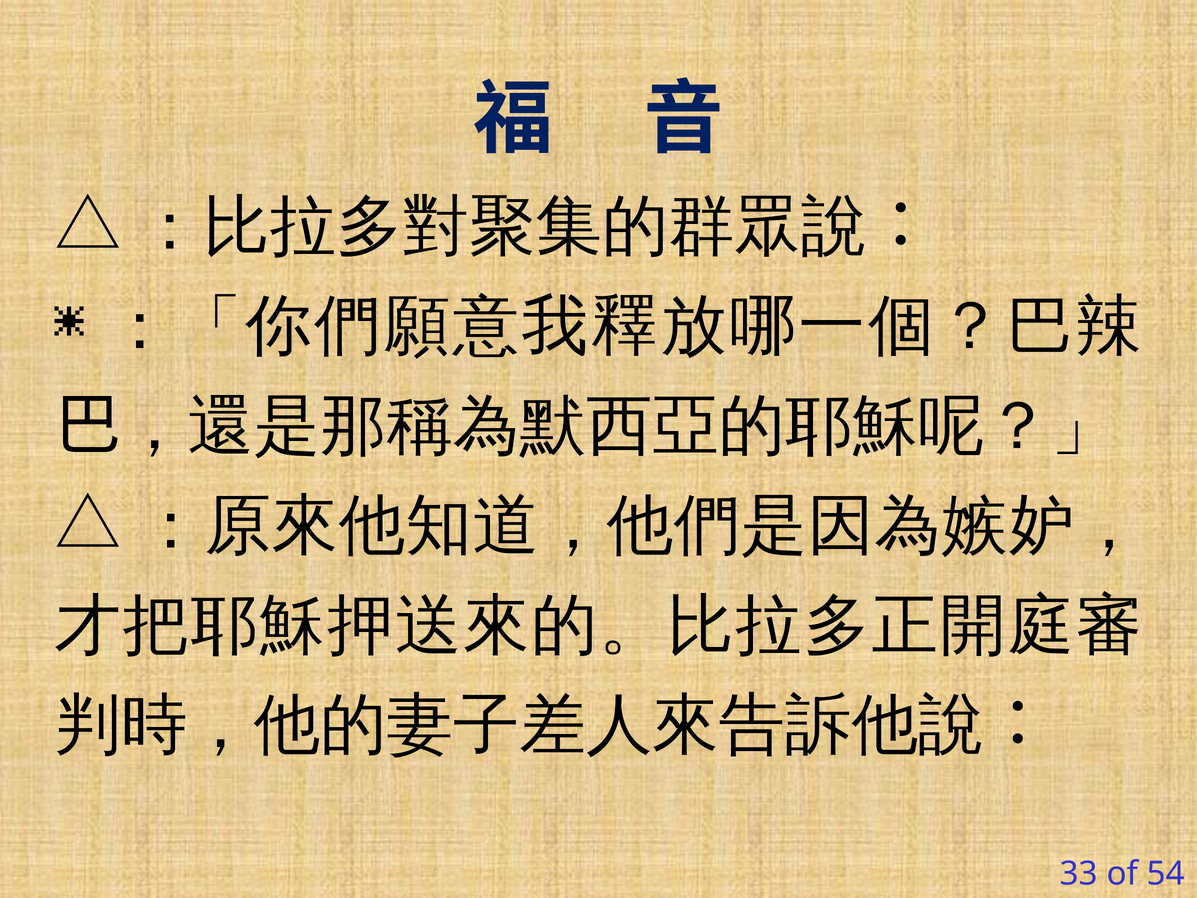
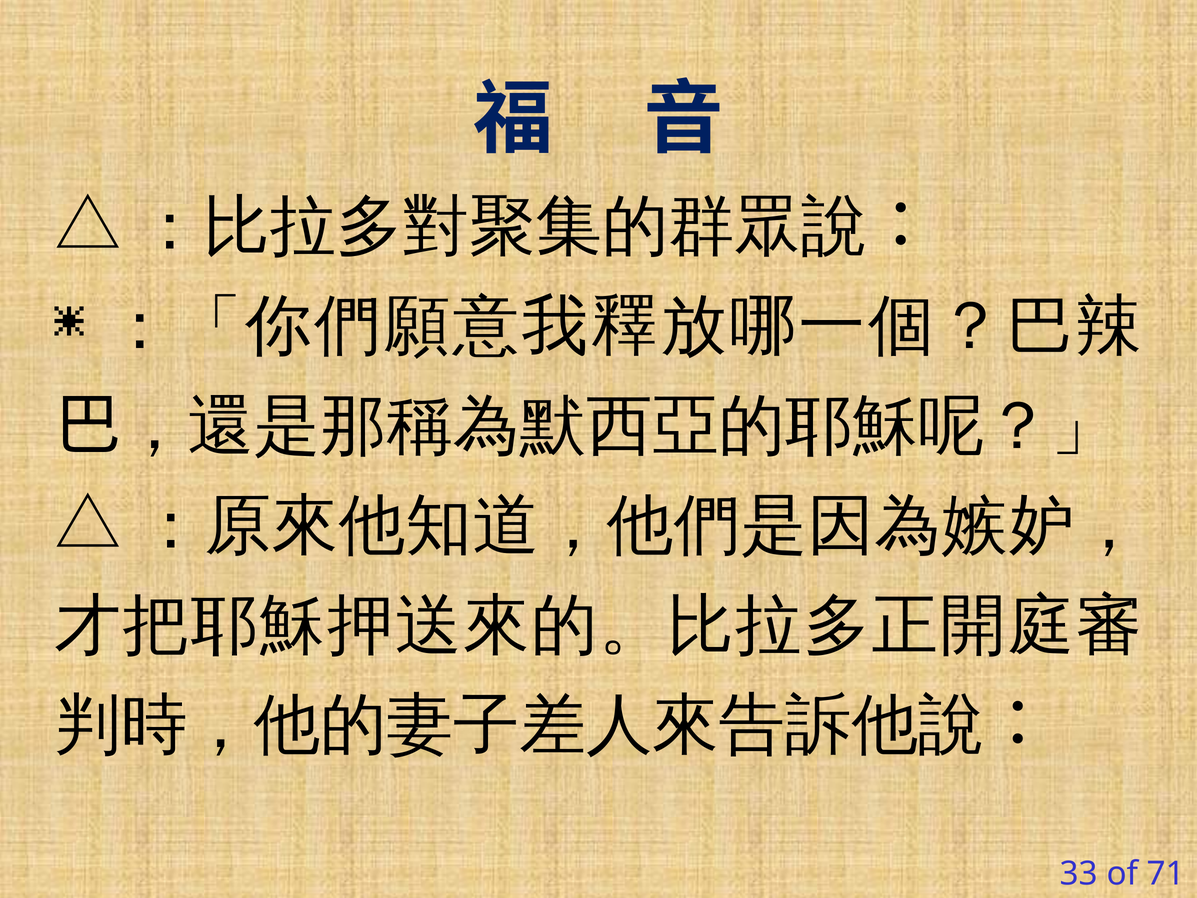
54: 54 -> 71 (1166, 874)
